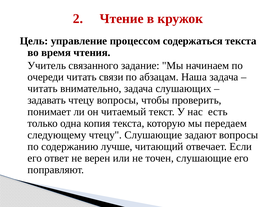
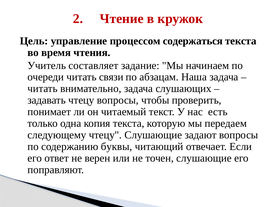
связанного: связанного -> составляет (93, 65)
лучше: лучше -> буквы (117, 147)
